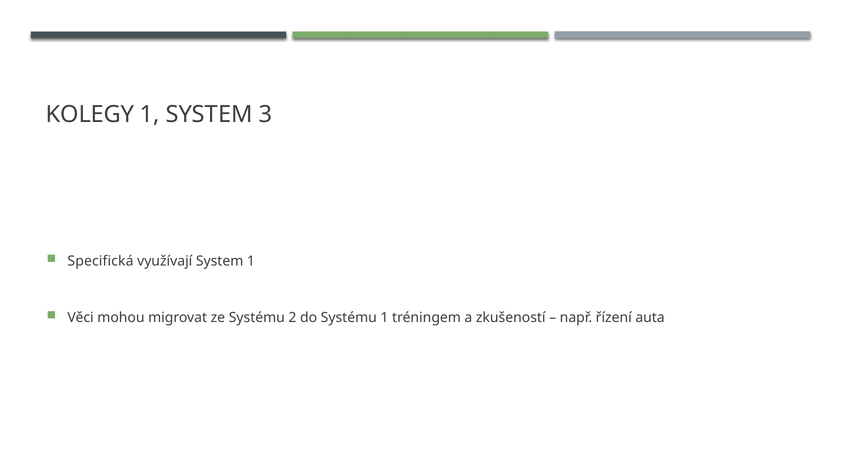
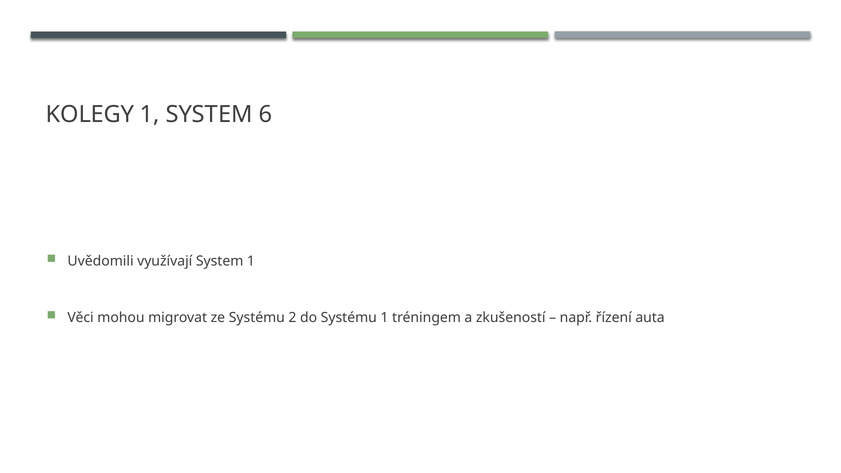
3: 3 -> 6 (266, 114)
Specifická: Specifická -> Uvědomili (101, 261)
